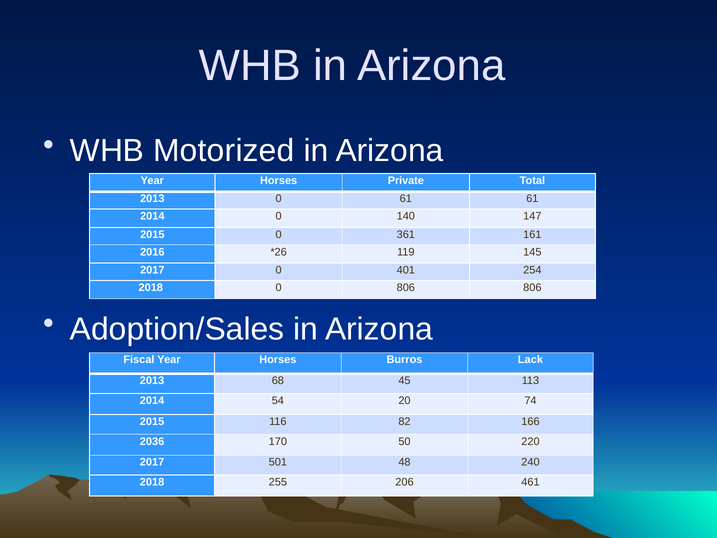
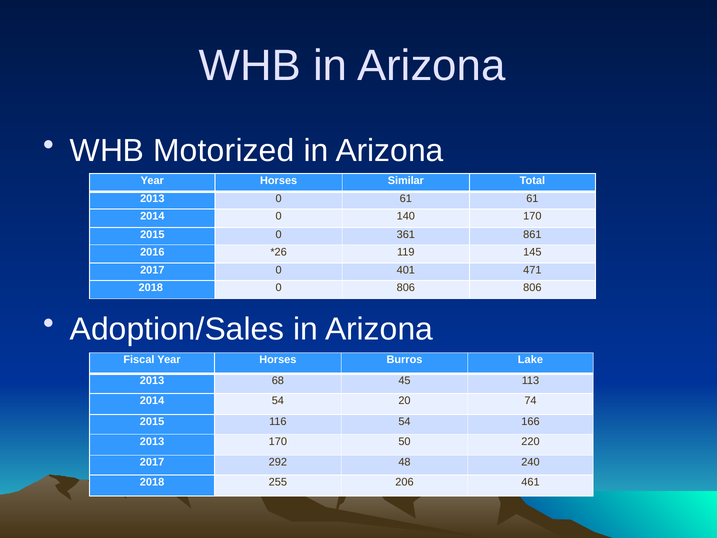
Private: Private -> Similar (406, 180)
140 147: 147 -> 170 (532, 216)
161: 161 -> 861 (532, 234)
254: 254 -> 471 (532, 270)
Lack: Lack -> Lake (530, 360)
116 82: 82 -> 54 (404, 421)
2036: 2036 -> 2013 (152, 441)
501: 501 -> 292 (278, 462)
